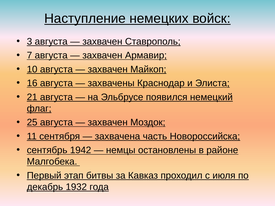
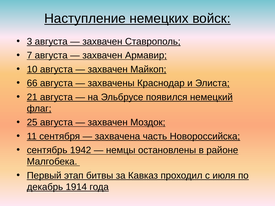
16: 16 -> 66 (32, 83)
1932: 1932 -> 1914 (76, 187)
